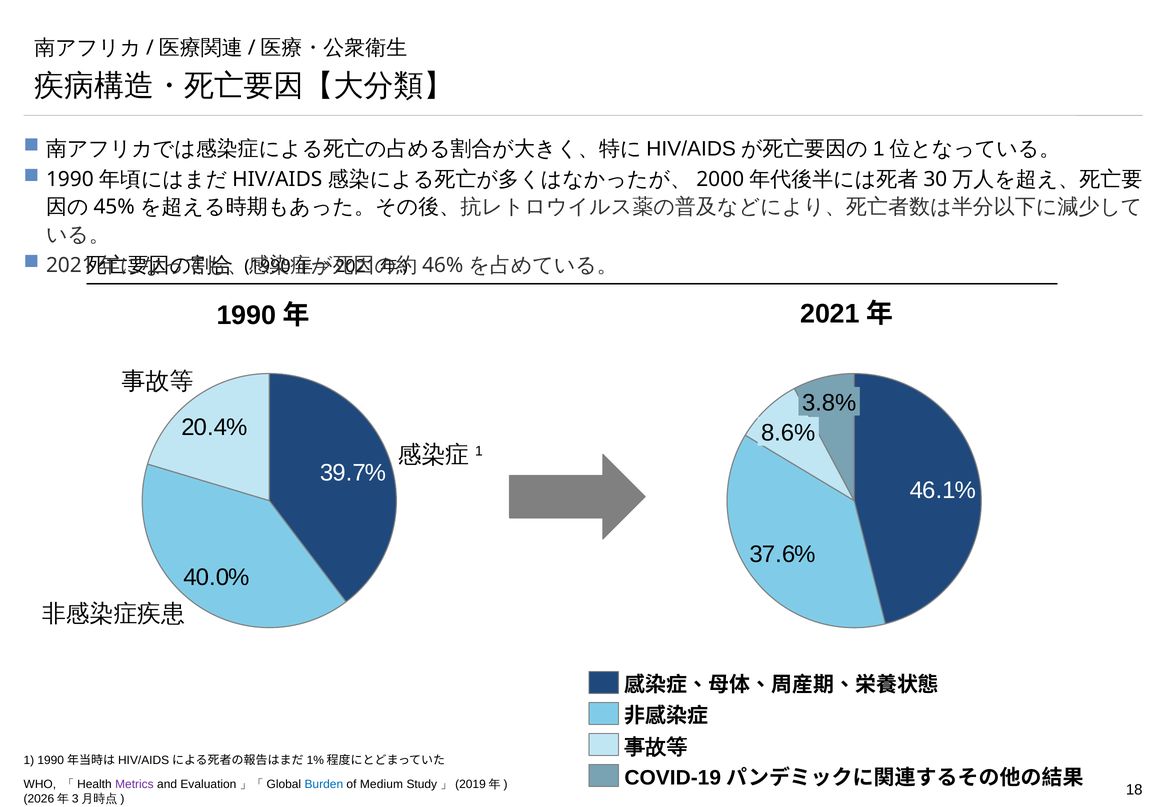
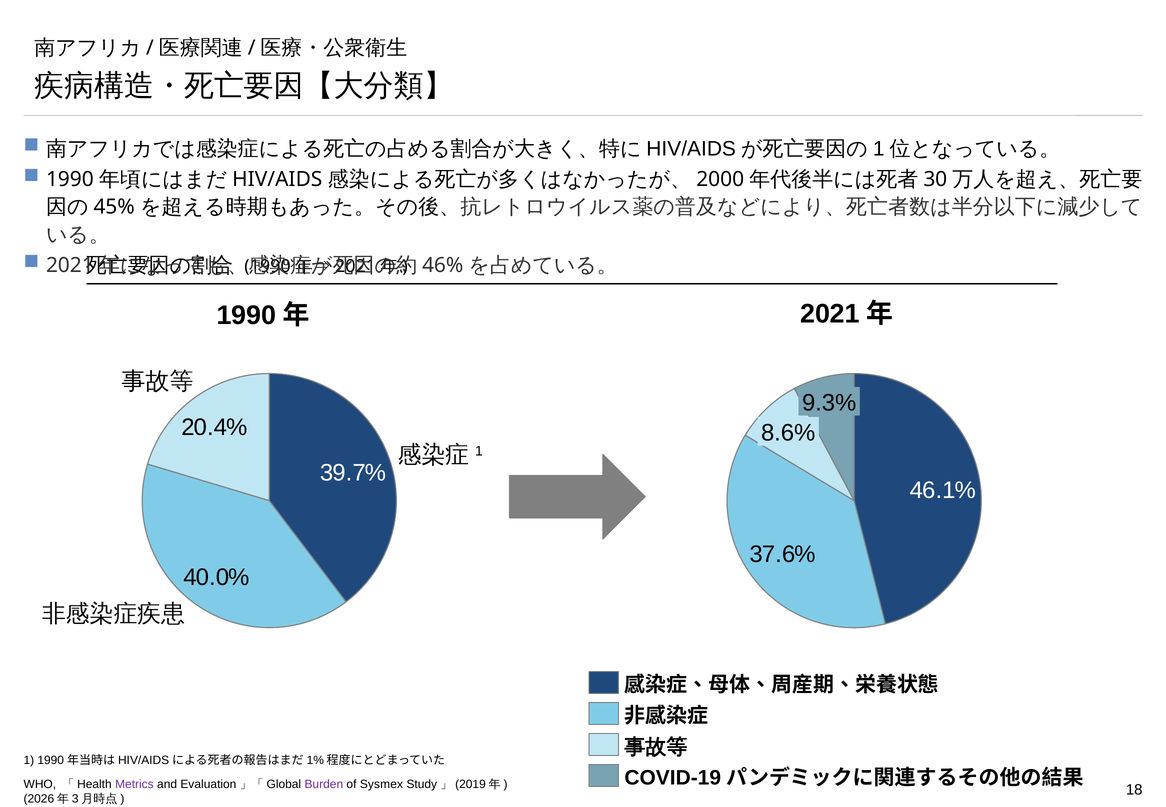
3.8%: 3.8% -> 9.3% (829, 403)
Burden colour: blue -> purple (324, 785)
Medium: Medium -> Sysmex (381, 785)
